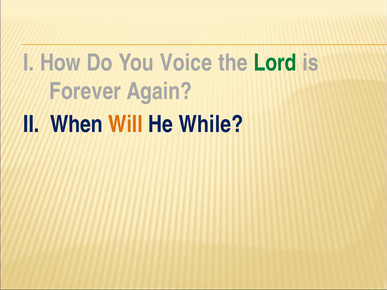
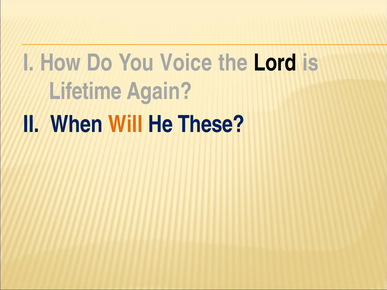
Lord colour: green -> black (275, 63)
Forever: Forever -> Lifetime (85, 91)
While: While -> These (211, 125)
